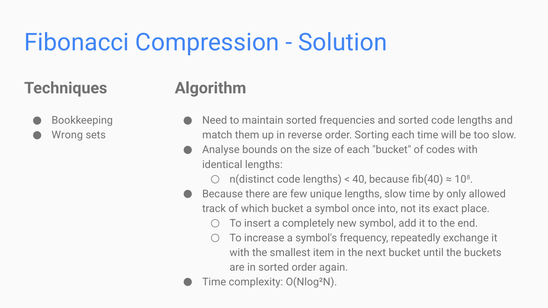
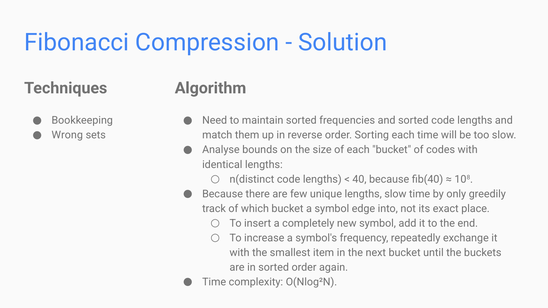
allowed: allowed -> greedily (487, 194)
once: once -> edge (363, 209)
